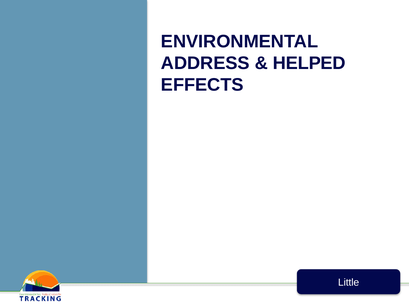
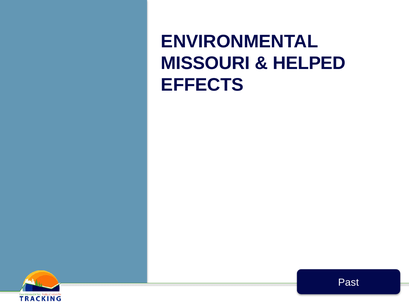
ADDRESS: ADDRESS -> MISSOURI (205, 63)
Little: Little -> Past (348, 283)
